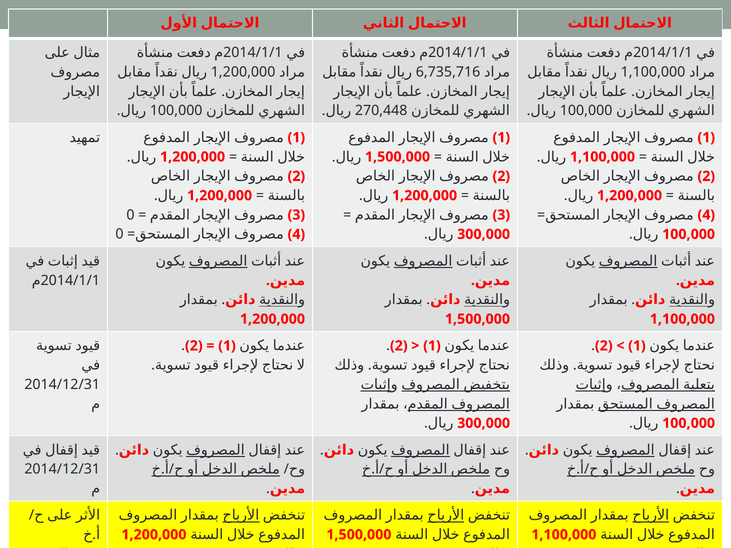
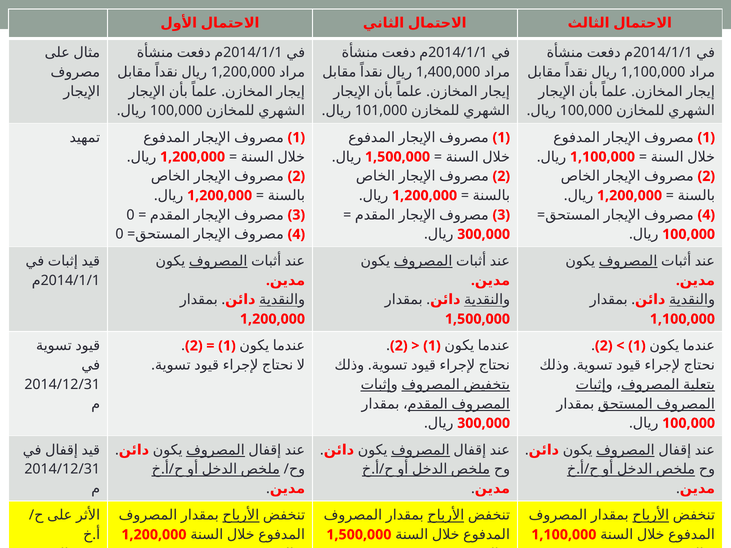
6,735,716: 6,735,716 -> 1,400,000 (448, 72)
270,448: 270,448 -> 101,000 (381, 111)
